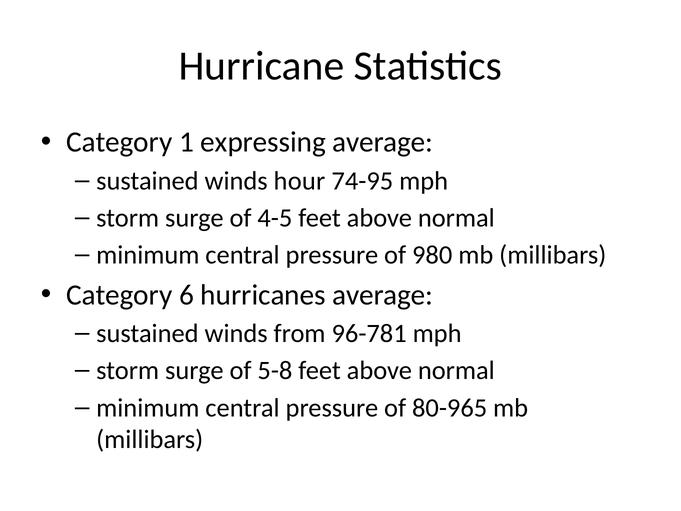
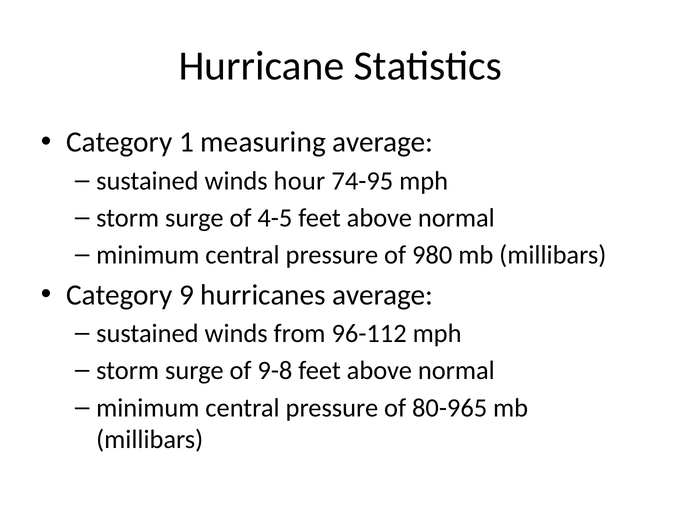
expressing: expressing -> measuring (263, 142)
6: 6 -> 9 (186, 295)
96-781: 96-781 -> 96-112 (369, 333)
5-8: 5-8 -> 9-8 (275, 371)
